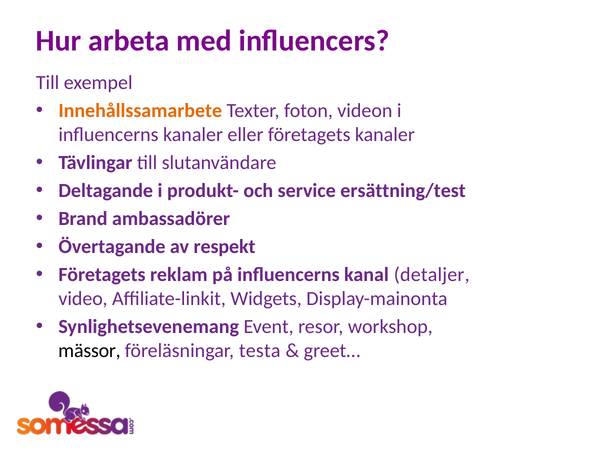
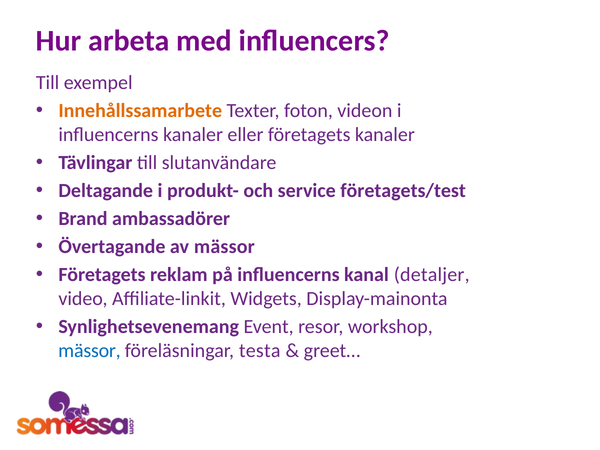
ersättning/test: ersättning/test -> företagets/test (403, 191)
av respekt: respekt -> mässor (224, 247)
mässor colour: black -> blue (89, 351)
